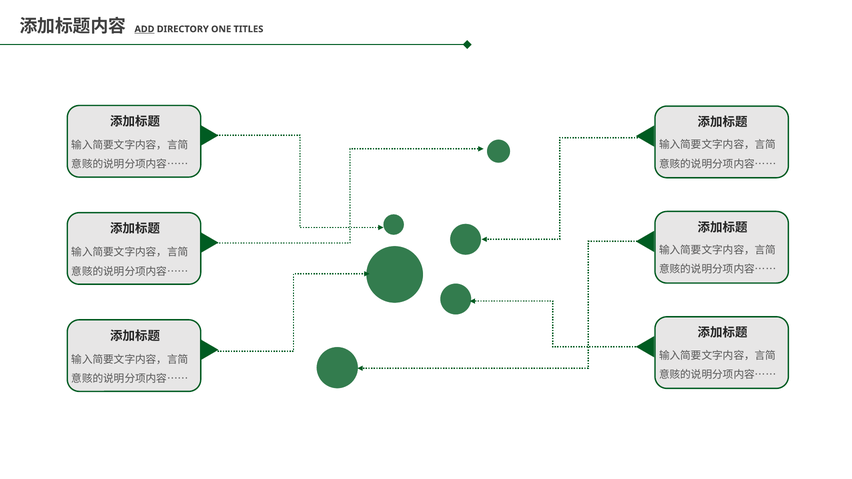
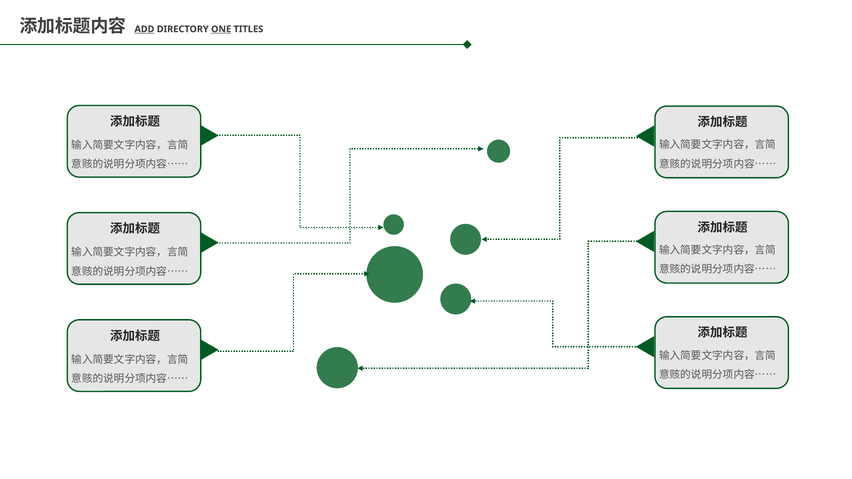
ONE underline: none -> present (221, 29)
